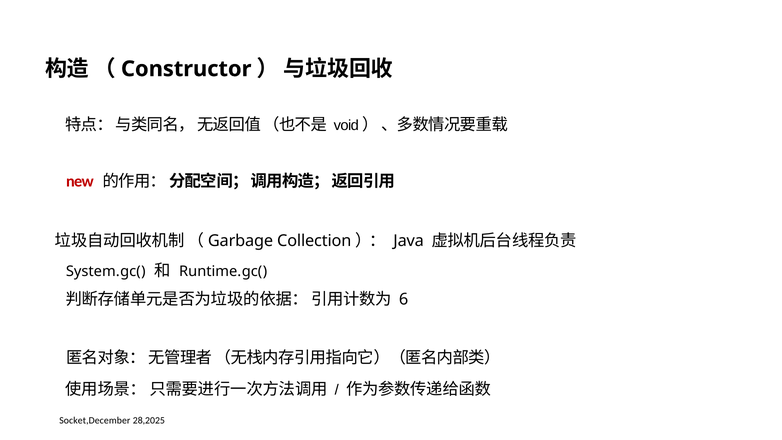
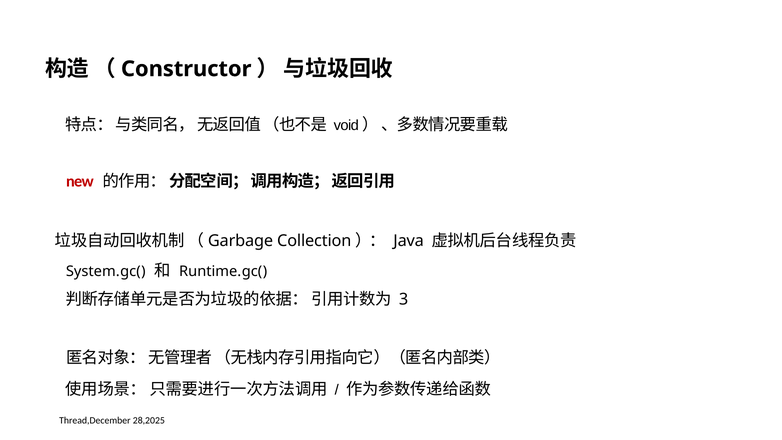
6: 6 -> 3 (404, 299)
Socket,December: Socket,December -> Thread,December (95, 420)
